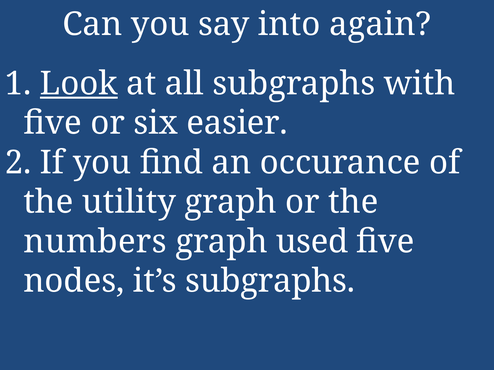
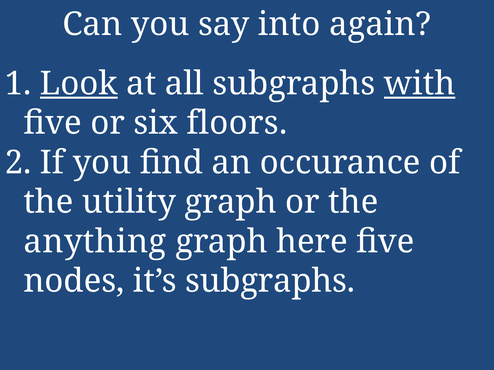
with underline: none -> present (420, 84)
easier: easier -> floors (237, 123)
numbers: numbers -> anything (95, 242)
used: used -> here (312, 242)
